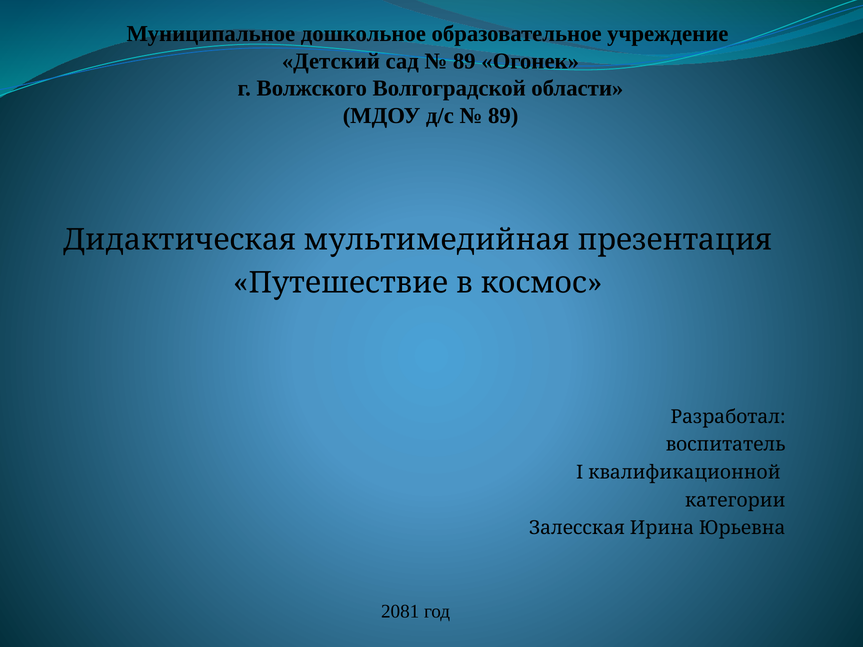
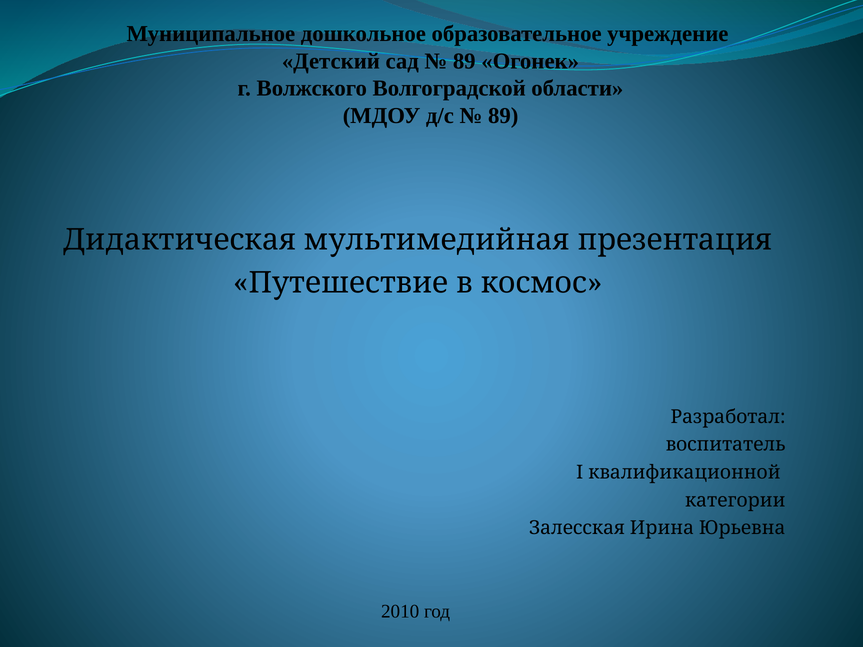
2081: 2081 -> 2010 (400, 612)
